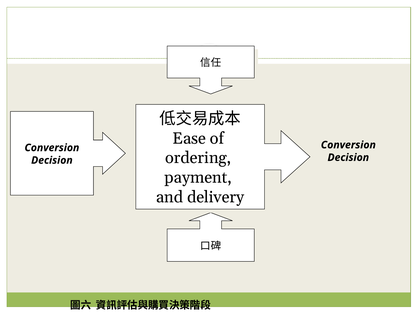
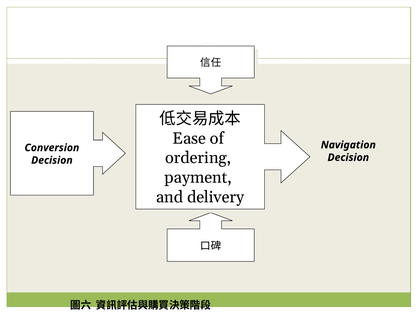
Conversion: Conversion -> Navigation (348, 145)
